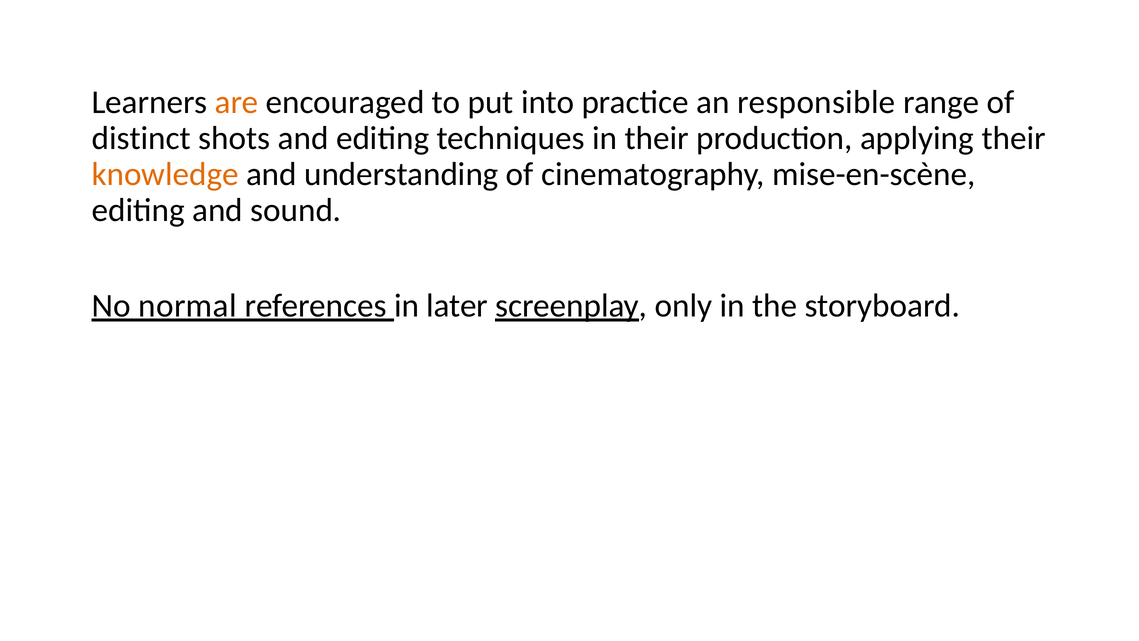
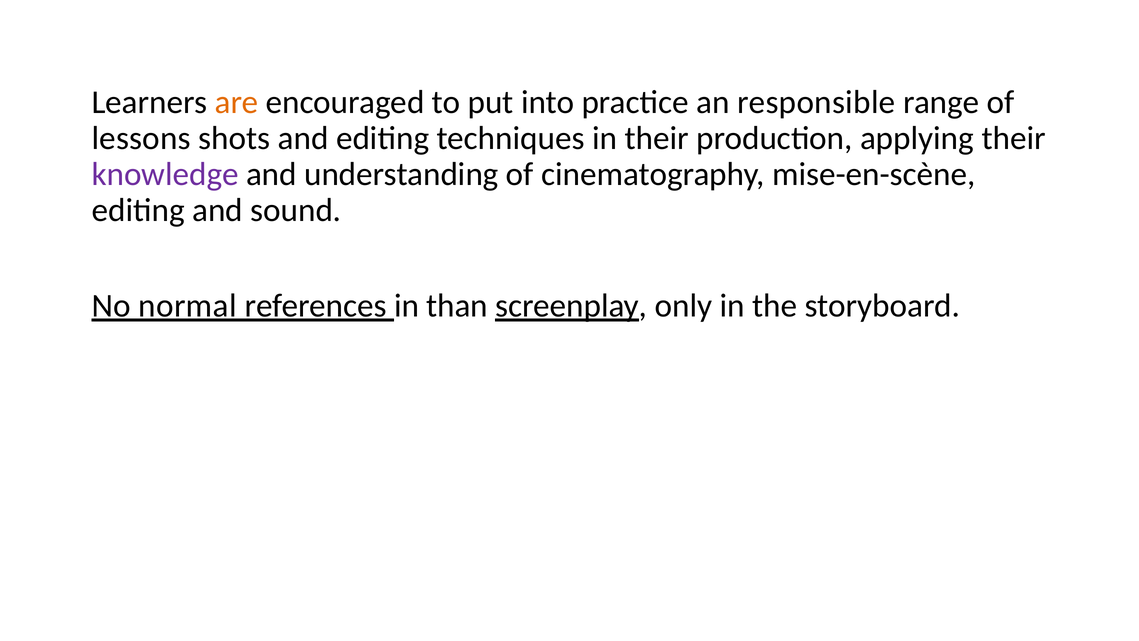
distinct: distinct -> lessons (141, 138)
knowledge colour: orange -> purple (165, 174)
later: later -> than (457, 306)
